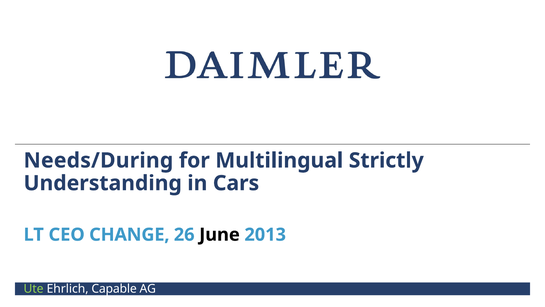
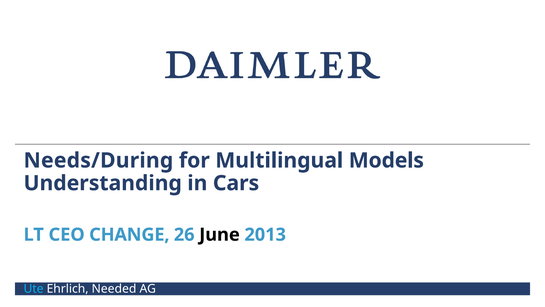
Strictly: Strictly -> Models (386, 160)
Ute colour: light green -> light blue (34, 288)
Capable: Capable -> Needed (114, 288)
